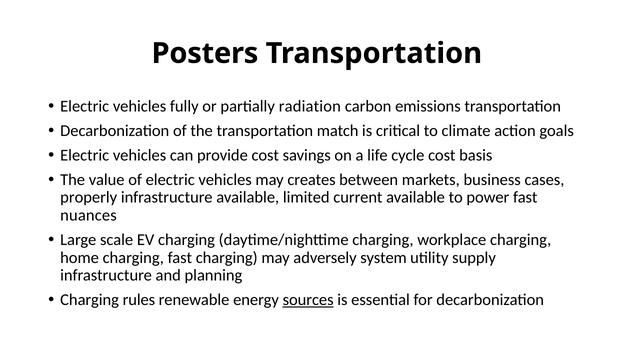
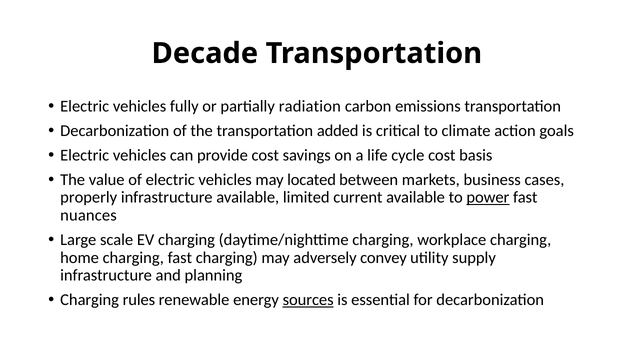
Posters: Posters -> Decade (205, 53)
match: match -> added (338, 131)
creates: creates -> located (312, 179)
power underline: none -> present (488, 197)
system: system -> convey (383, 257)
